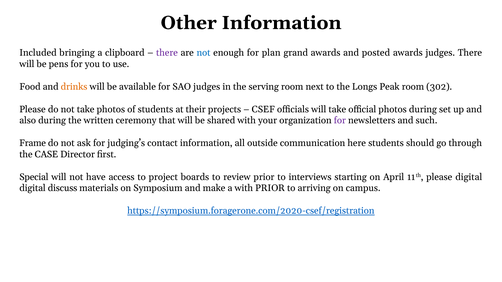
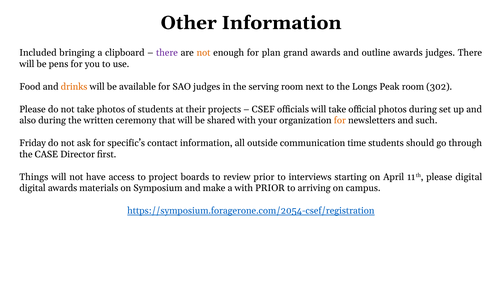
not colour: blue -> orange (204, 53)
posted: posted -> outline (376, 53)
for colour: purple -> orange (340, 121)
Frame: Frame -> Friday (33, 143)
judging’s: judging’s -> specific’s (126, 143)
here: here -> time (357, 143)
Special: Special -> Things (34, 177)
digital discuss: discuss -> awards (63, 188)
https://symposium.foragerone.com/2020-csef/registration: https://symposium.foragerone.com/2020-csef/registration -> https://symposium.foragerone.com/2054-csef/registration (251, 211)
